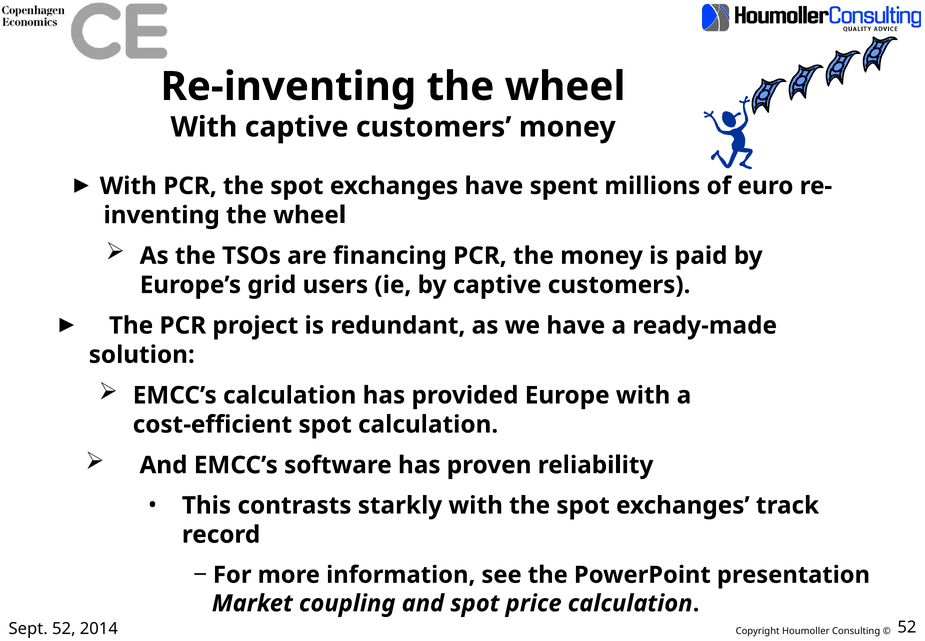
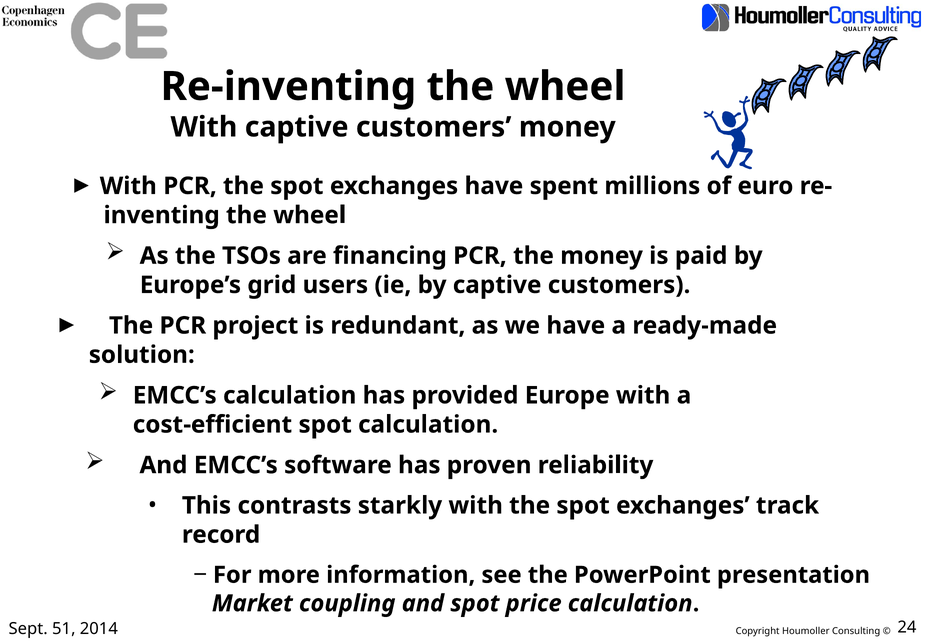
Sept 52: 52 -> 51 (64, 628)
2014 52: 52 -> 24 (907, 627)
